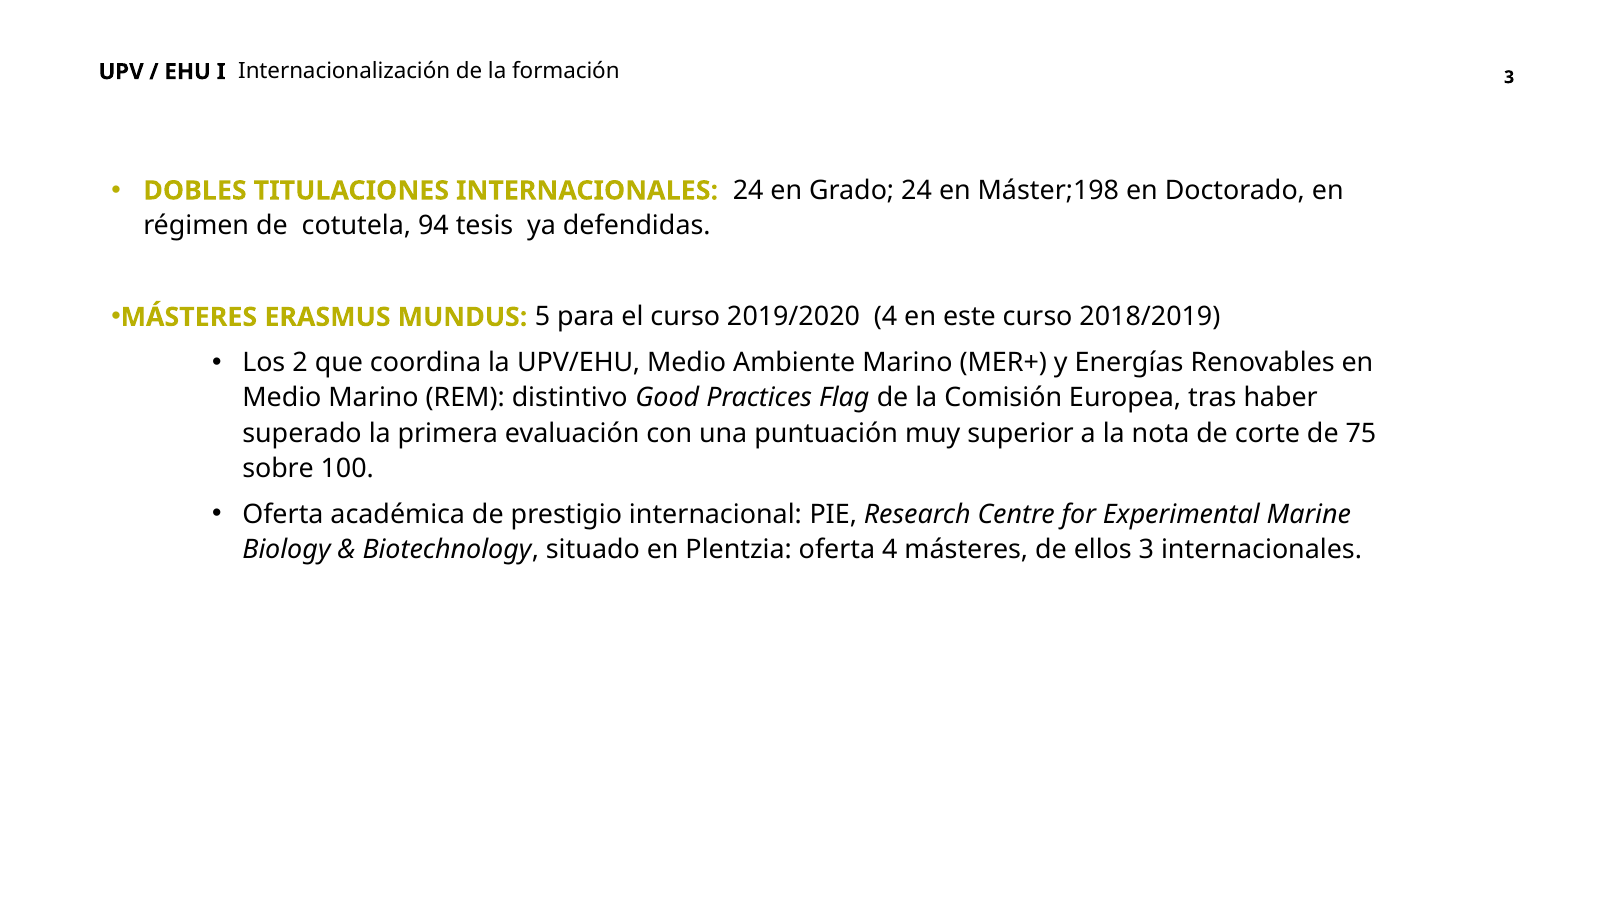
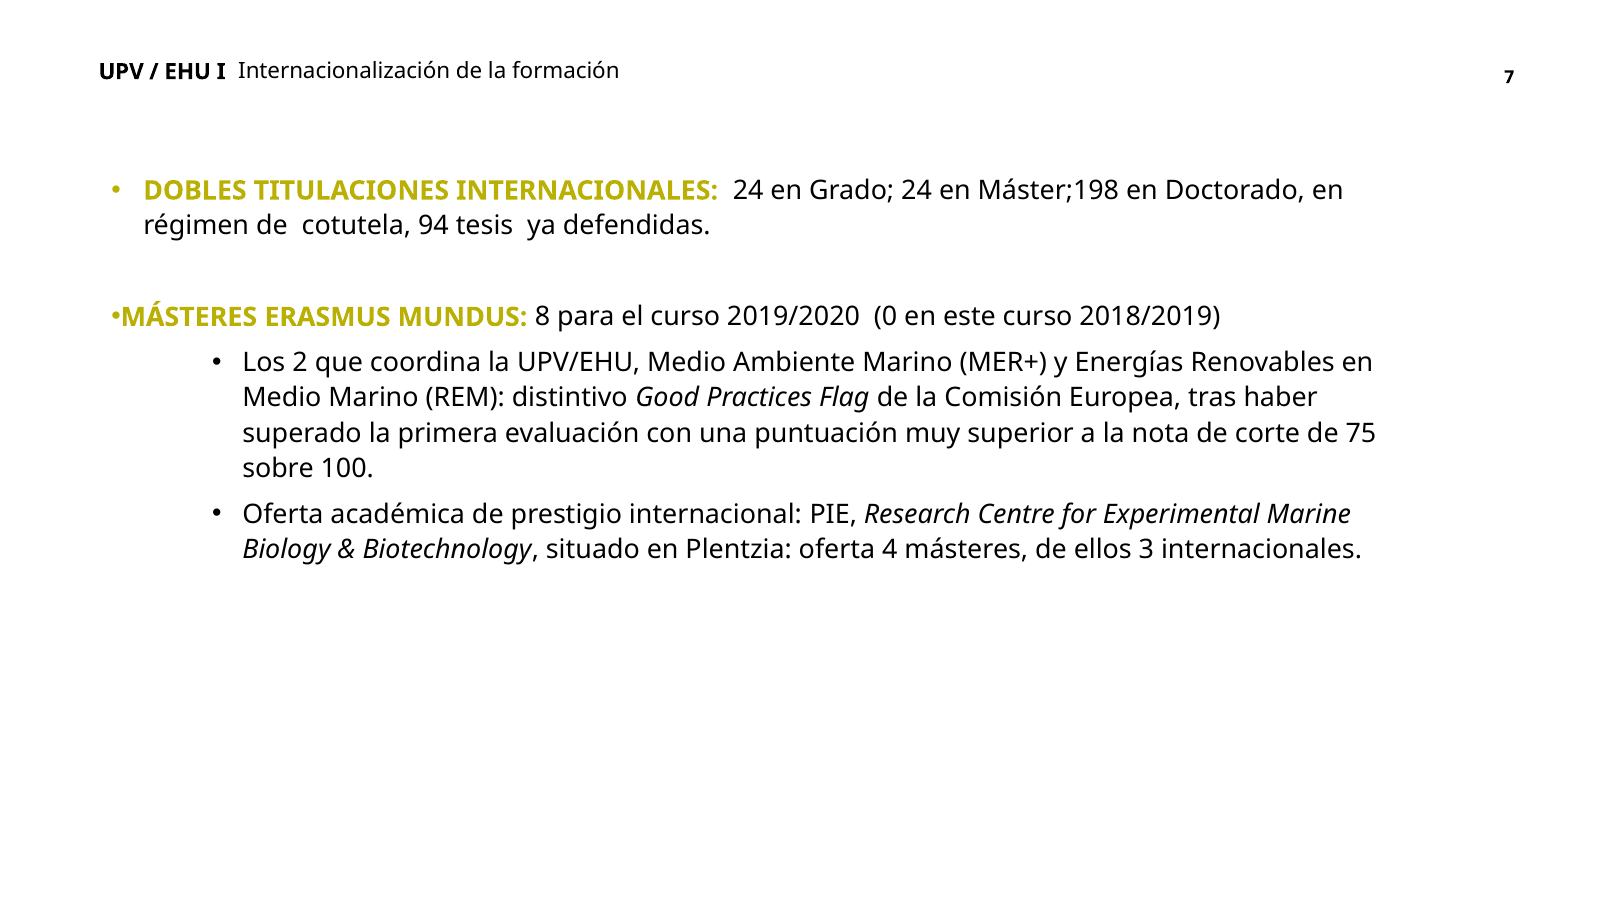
3: 3 -> 7 (1509, 77)
5: 5 -> 8 (543, 317)
2019/2020 4: 4 -> 0 (886, 317)
